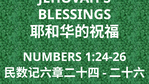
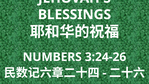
1:24-26: 1:24-26 -> 3:24-26 (106, 57)
